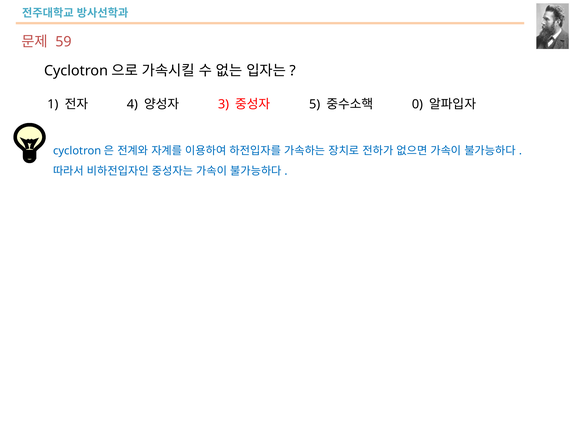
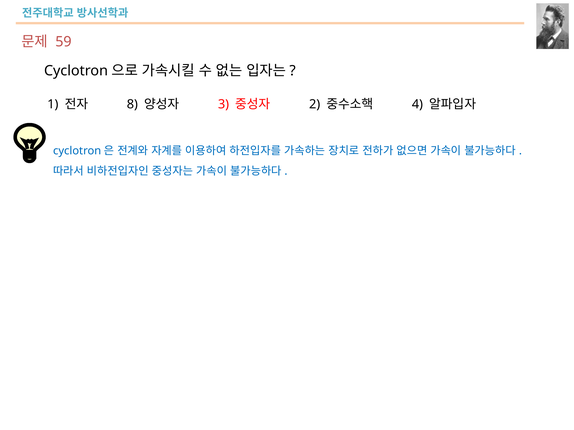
4: 4 -> 8 (132, 104)
5: 5 -> 2 (315, 104)
0: 0 -> 4 (417, 104)
